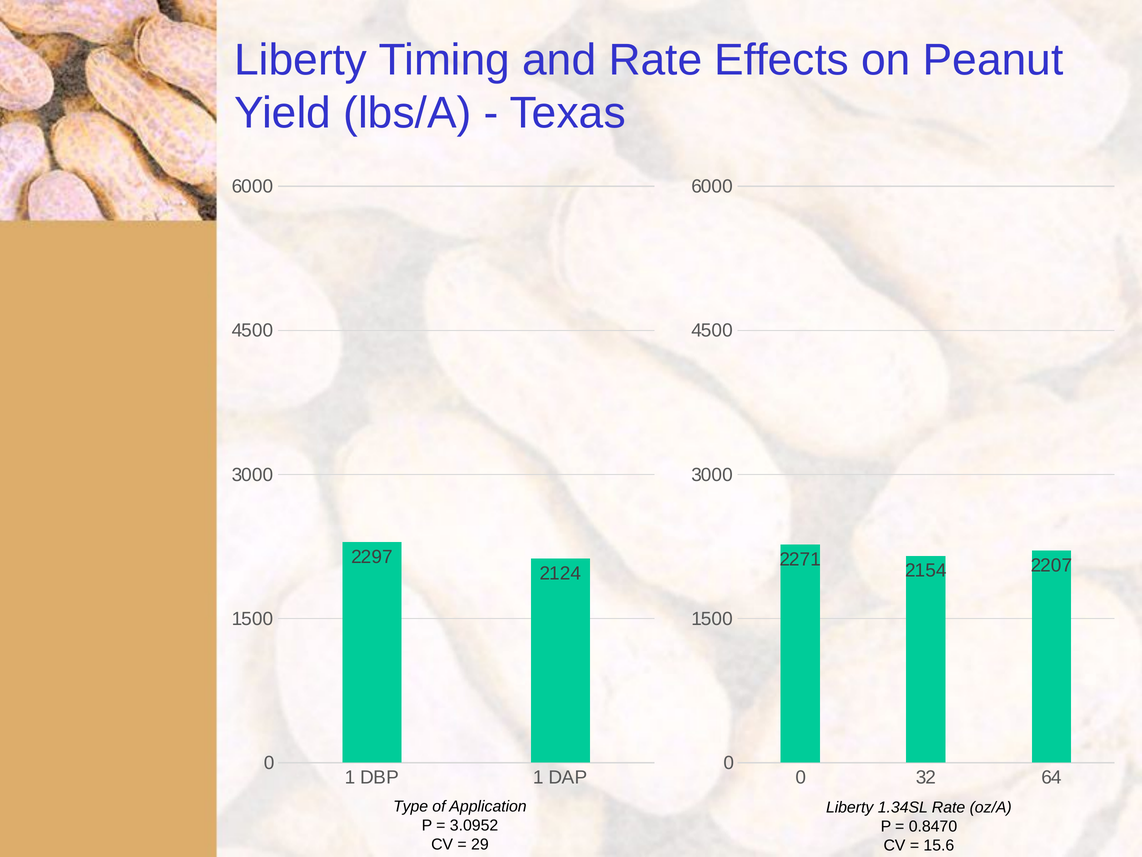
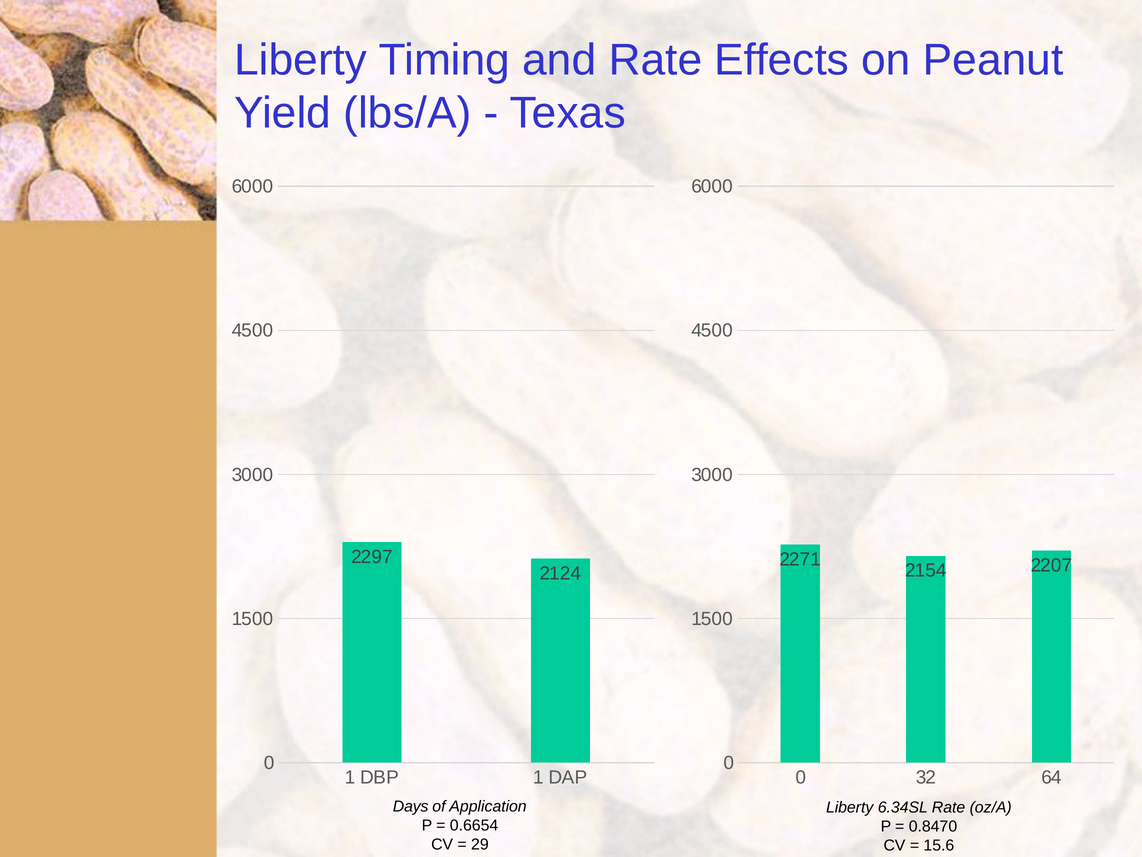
Type: Type -> Days (411, 806)
1.34SL: 1.34SL -> 6.34SL (903, 807)
3.0952: 3.0952 -> 0.6654 (474, 825)
